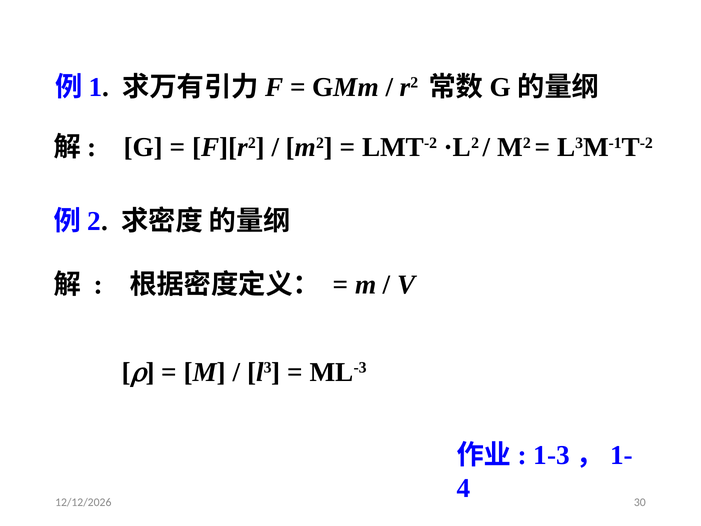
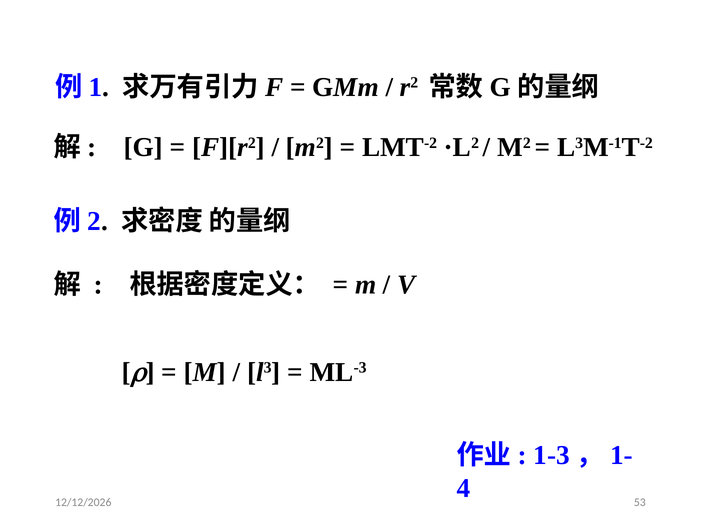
30: 30 -> 53 (640, 502)
